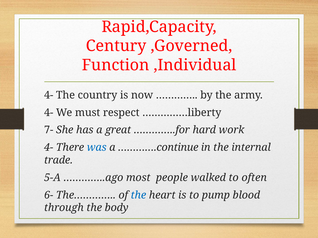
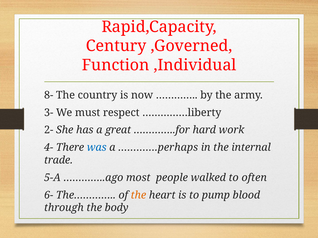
4-: 4- -> 8- (49, 95)
4-: 4- -> 3- (49, 113)
7-: 7- -> 2- (49, 130)
………….continue: ………….continue -> ………….perhaps (158, 148)
the colour: blue -> orange (138, 195)
